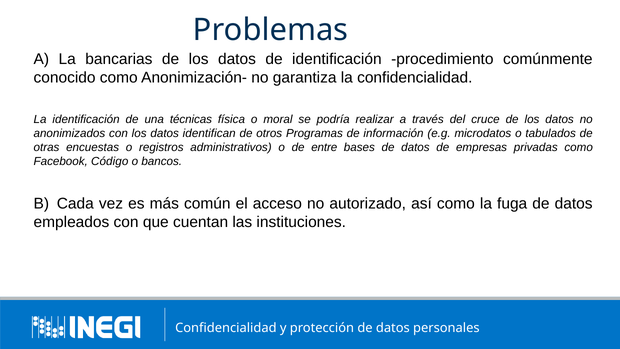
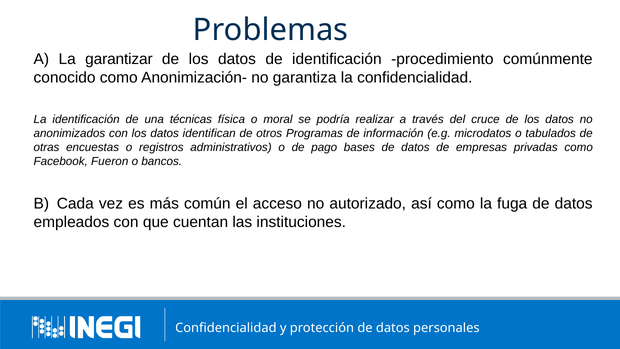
bancarias: bancarias -> garantizar (119, 59)
entre: entre -> pago (324, 147)
Código: Código -> Fueron (110, 161)
